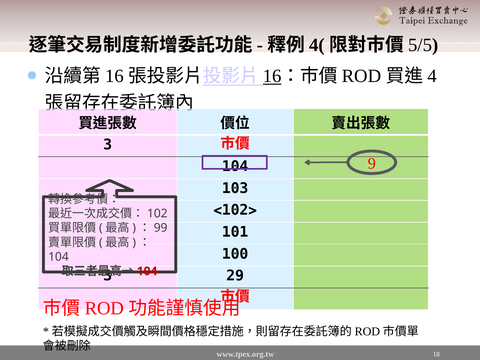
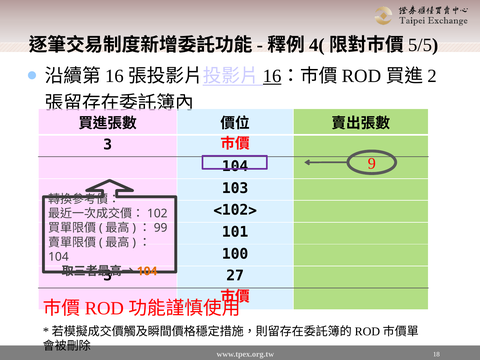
4: 4 -> 2 (432, 76)
104 colour: red -> orange (147, 271)
29: 29 -> 27 (235, 276)
